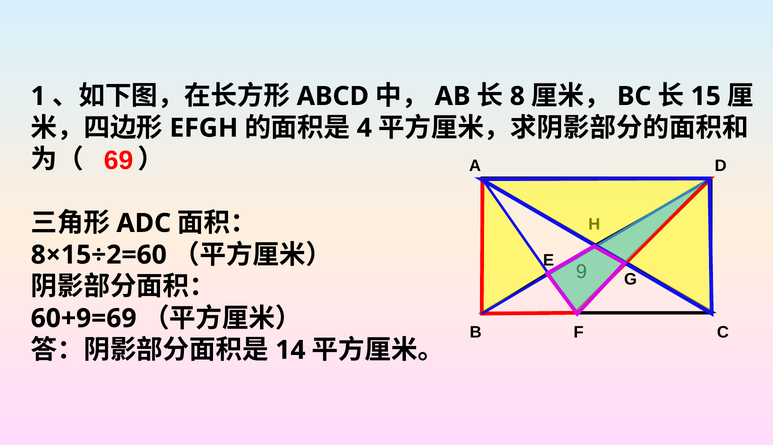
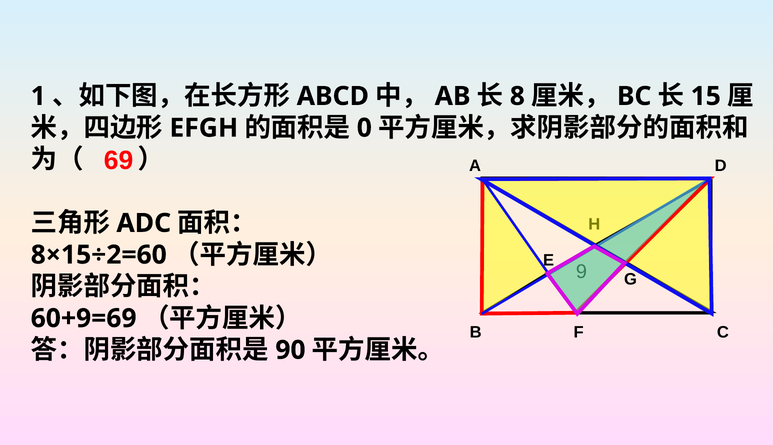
4: 4 -> 0 (364, 128)
14: 14 -> 90 (290, 350)
